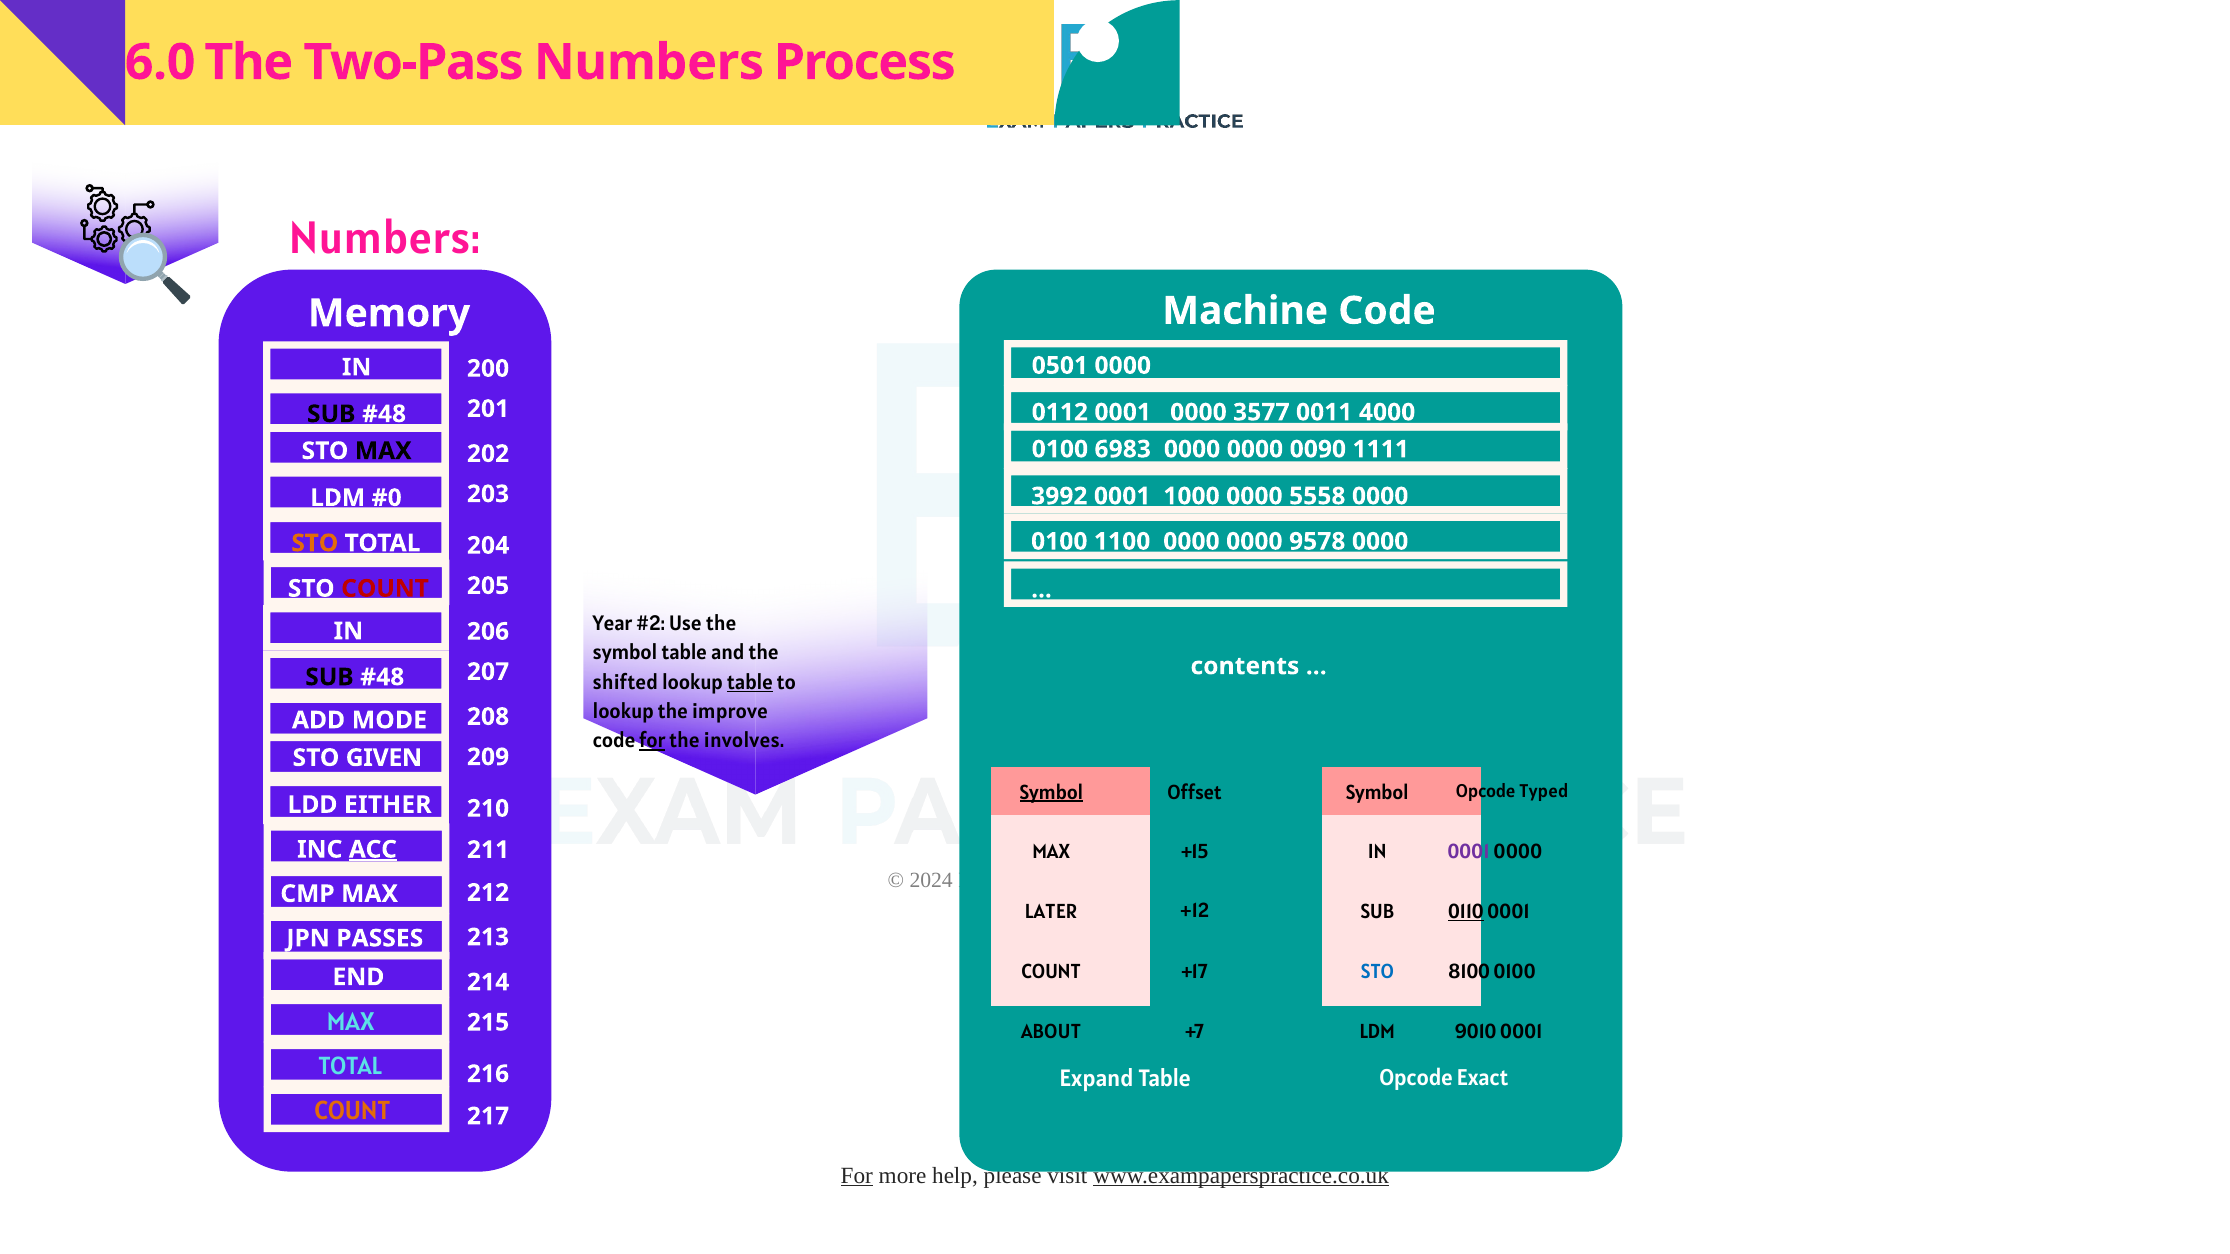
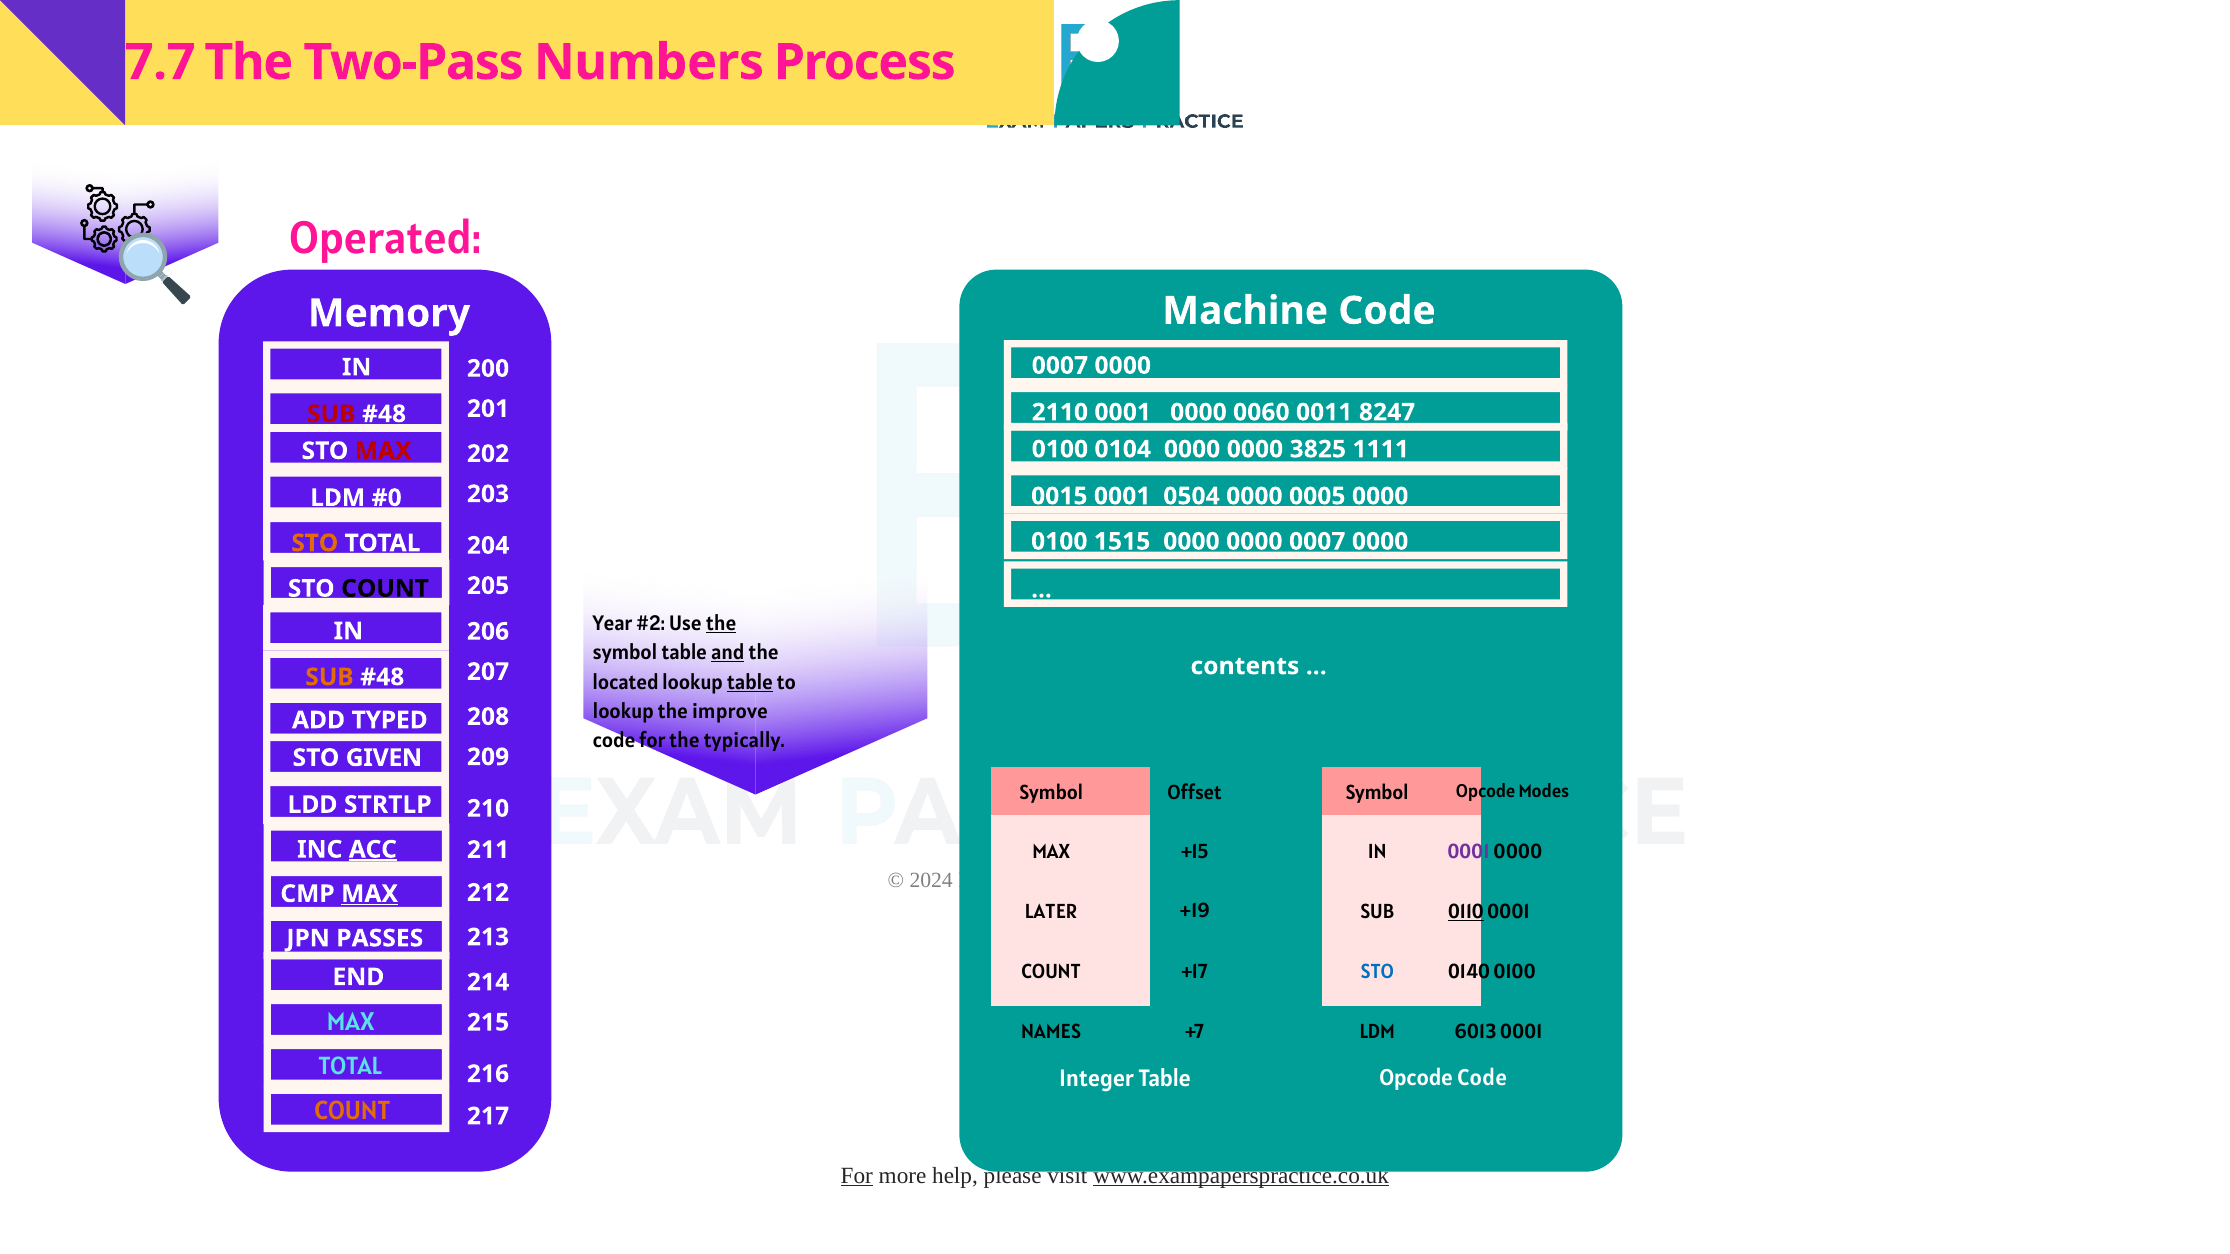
6.0: 6.0 -> 7.7 (160, 62)
Numbers: Numbers -> Operated (385, 239)
0501: 0501 -> 0007 (1060, 366)
0112: 0112 -> 2110 (1060, 412)
3577: 3577 -> 0060 (1261, 412)
4000: 4000 -> 8247 (1387, 412)
SUB colour: black -> red (331, 414)
6983: 6983 -> 0104 (1123, 449)
0090: 0090 -> 3825 (1318, 449)
MAX colour: black -> red (383, 451)
3992: 3992 -> 0015 (1059, 496)
1000: 1000 -> 0504 (1191, 496)
5558: 5558 -> 0005 (1317, 496)
1100: 1100 -> 1515 (1122, 542)
0000 9578: 9578 -> 0007 (1317, 542)
COUNT colour: red -> black (385, 589)
the underline: none -> present (721, 624)
and underline: none -> present (728, 653)
SUB colour: black -> orange (329, 677)
shifted: shifted -> located (626, 682)
MODE: MODE -> TYPED (390, 720)
for underline: present -> none (652, 741)
involves: involves -> typically (744, 741)
Symbol underline: present -> none (1051, 793)
Typed: Typed -> Modes (1544, 792)
EITHER: EITHER -> STRTLP (388, 805)
MAX underline: none -> present (370, 894)
+12: +12 -> +19 (1195, 911)
8100: 8100 -> 0140 (1469, 972)
ABOUT: ABOUT -> NAMES (1051, 1032)
9010: 9010 -> 6013 (1475, 1032)
Opcode Exact: Exact -> Code (1482, 1078)
Expand: Expand -> Integer (1097, 1079)
